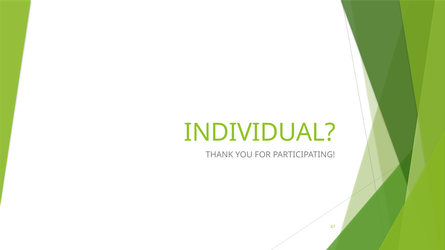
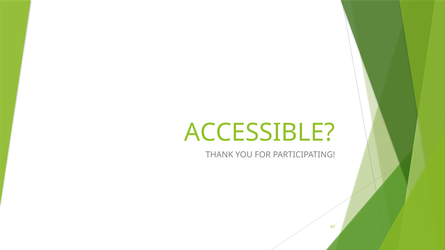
INDIVIDUAL: INDIVIDUAL -> ACCESSIBLE (260, 133)
